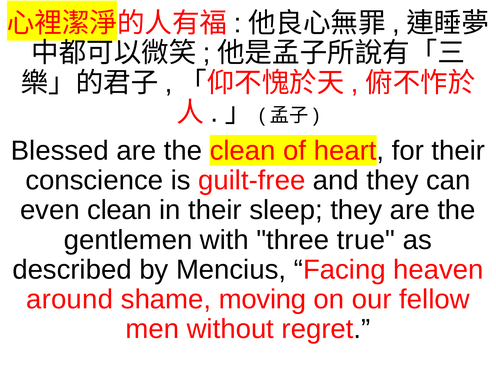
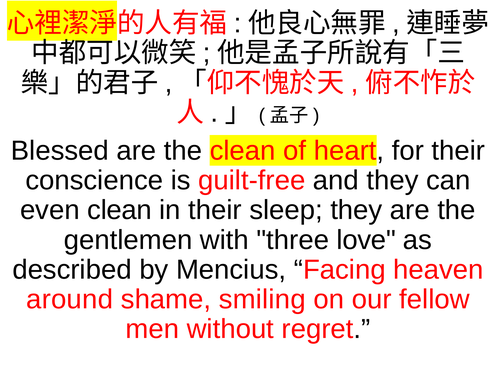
true: true -> love (366, 240)
moving: moving -> smiling (262, 299)
